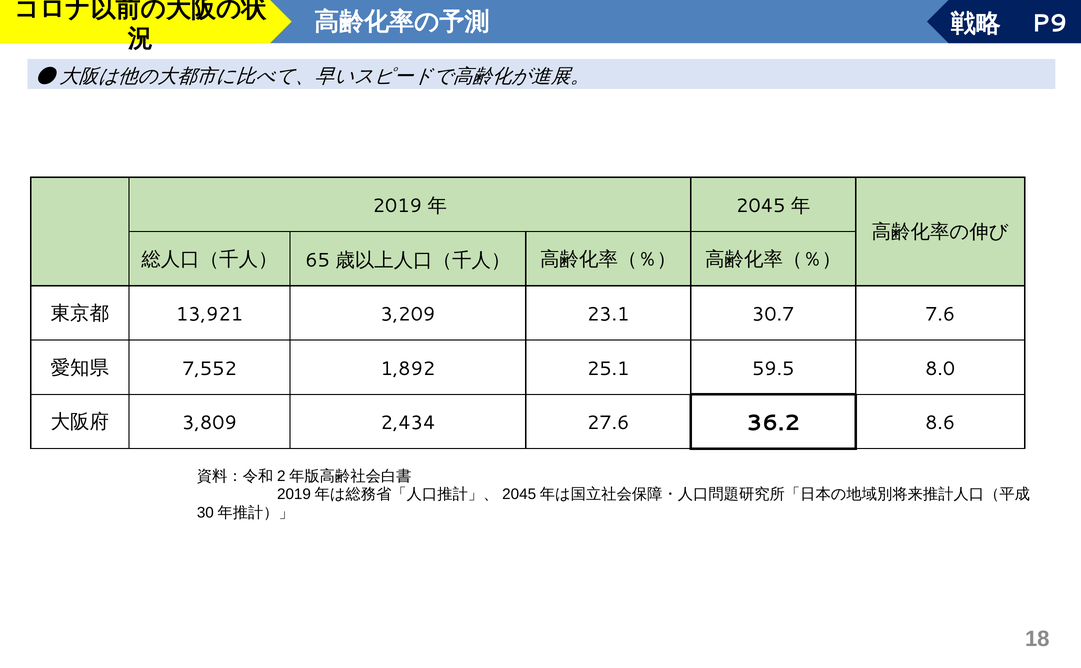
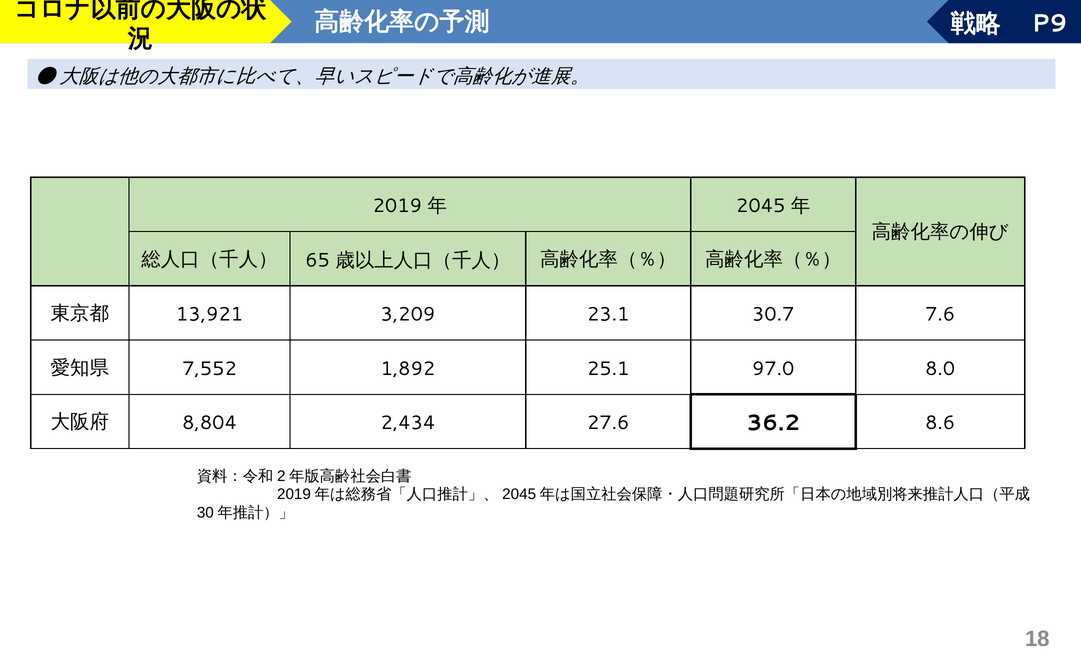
59.5: 59.5 -> 97.0 (773, 369)
3,809: 3,809 -> 8,804 (210, 423)
